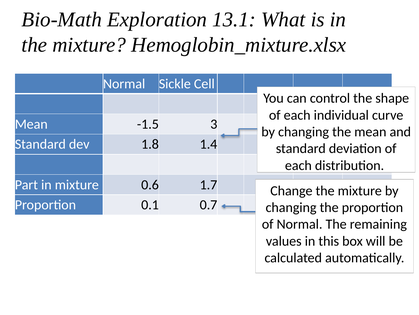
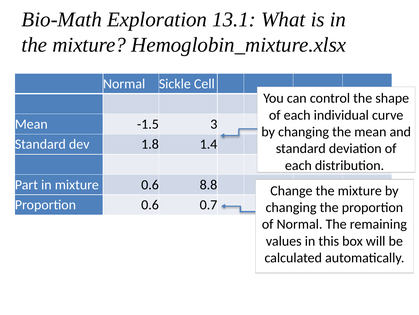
1.7: 1.7 -> 8.8 (209, 184)
Proportion 0.1: 0.1 -> 0.6 (150, 204)
